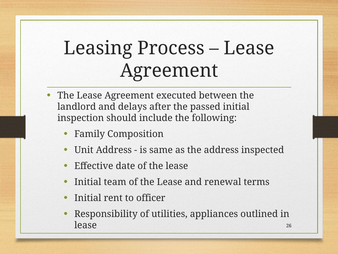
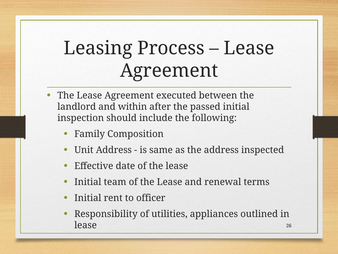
delays: delays -> within (133, 107)
